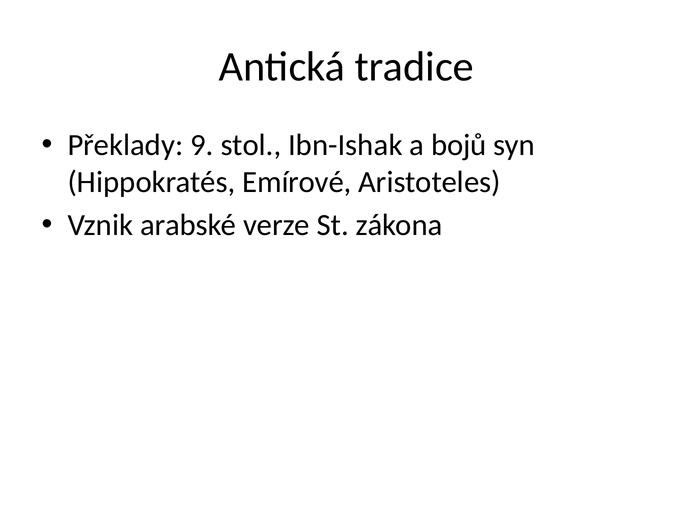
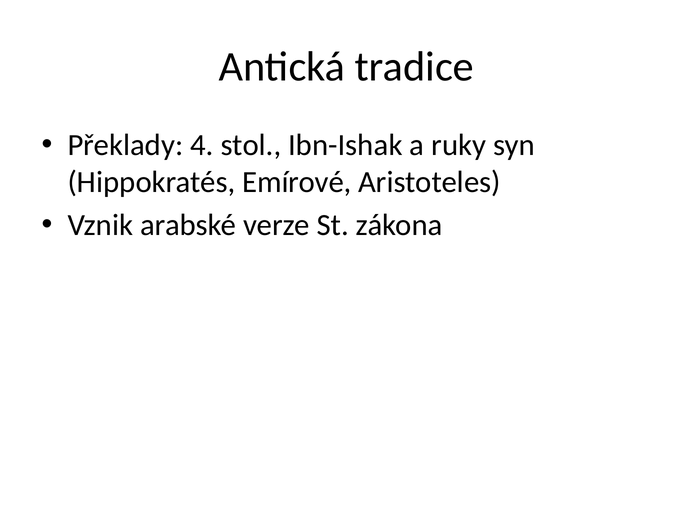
9: 9 -> 4 (202, 145)
bojů: bojů -> ruky (459, 145)
